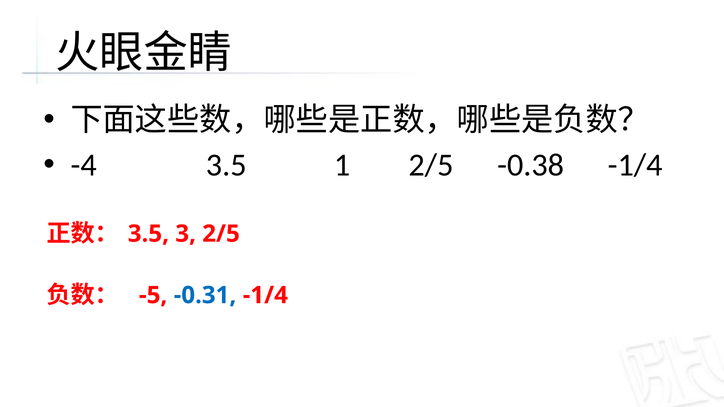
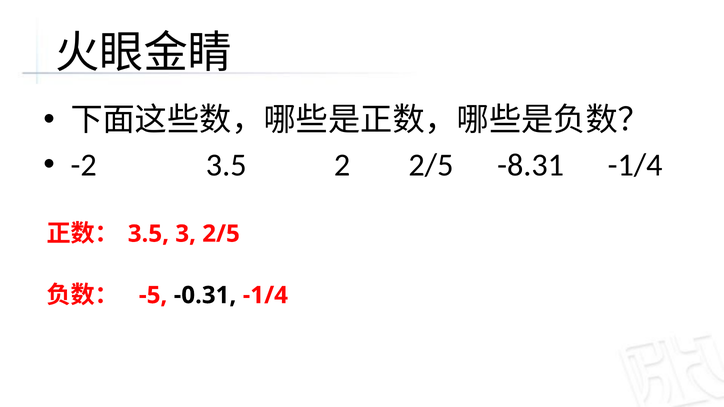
-4: -4 -> -2 (84, 165)
1: 1 -> 2 (342, 165)
-0.38: -0.38 -> -8.31 (531, 165)
-0.31 colour: blue -> black (205, 295)
